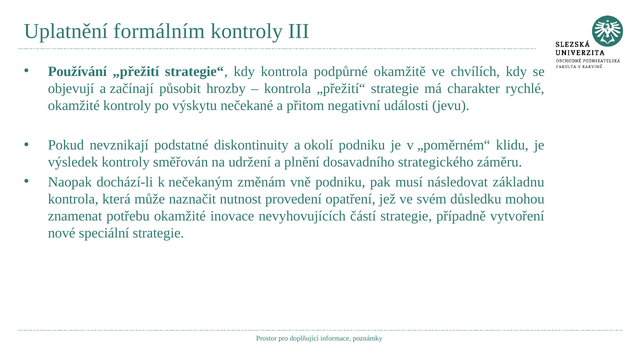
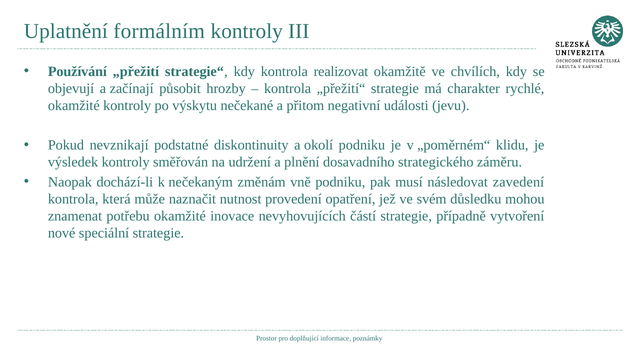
podpůrné: podpůrné -> realizovat (341, 72)
základnu: základnu -> zavedení (518, 182)
